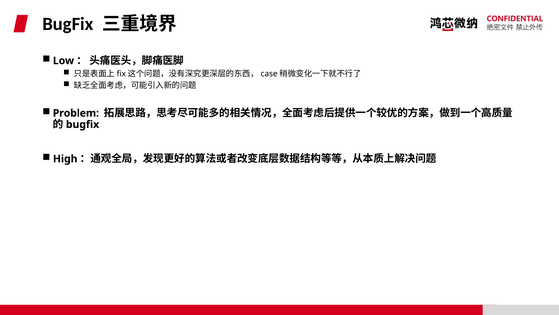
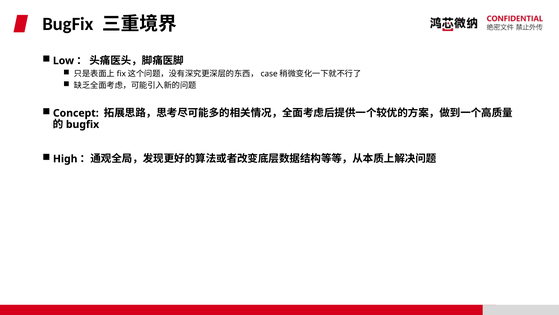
Problem: Problem -> Concept (76, 113)
